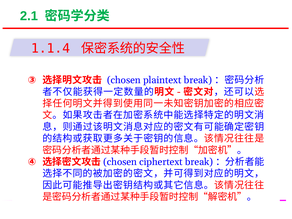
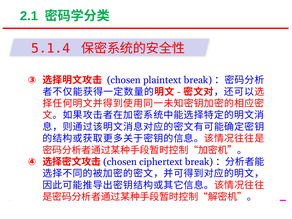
1.1.4: 1.1.4 -> 5.1.4 (51, 48)
